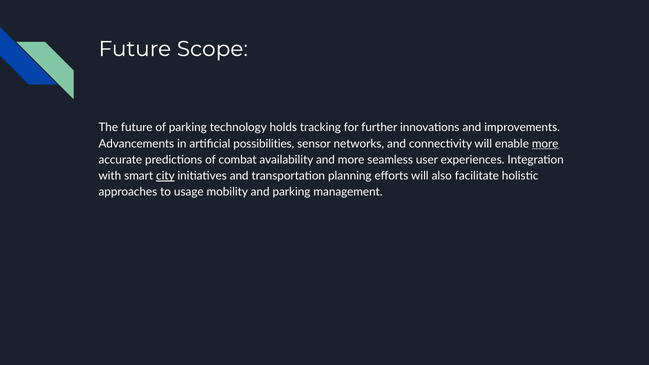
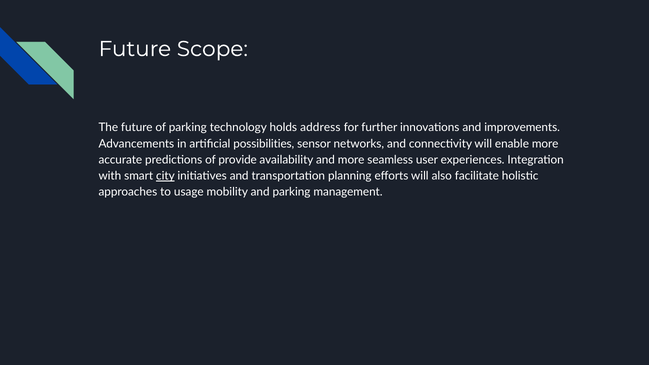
tracking: tracking -> address (320, 128)
more underline: present -> none (545, 144)
combat: combat -> provide (238, 160)
